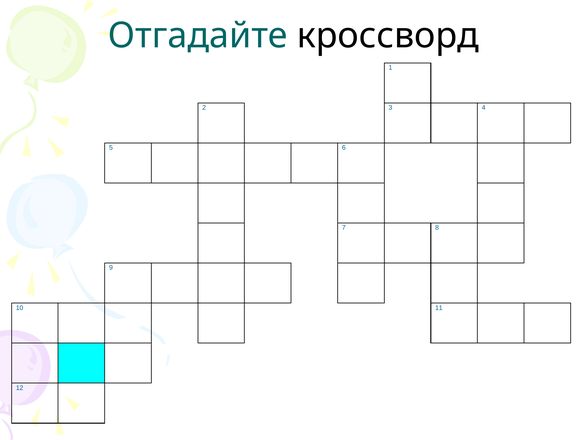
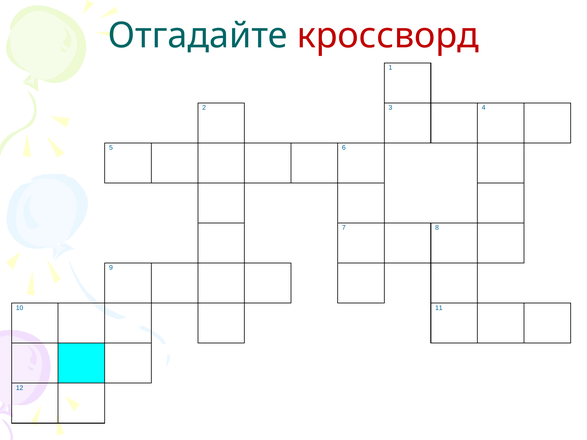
кроссворд colour: black -> red (388, 36)
